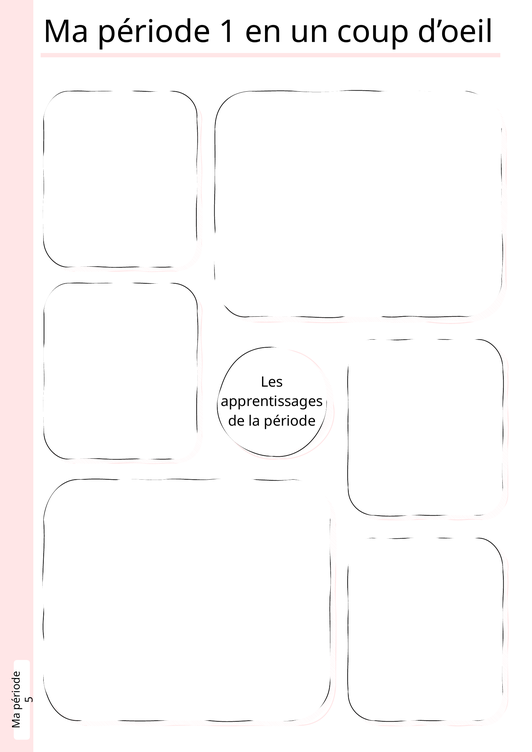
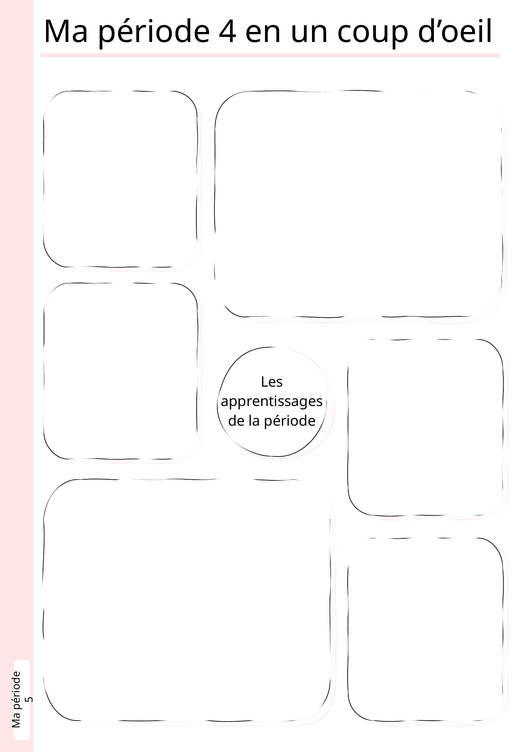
1: 1 -> 4 (228, 32)
